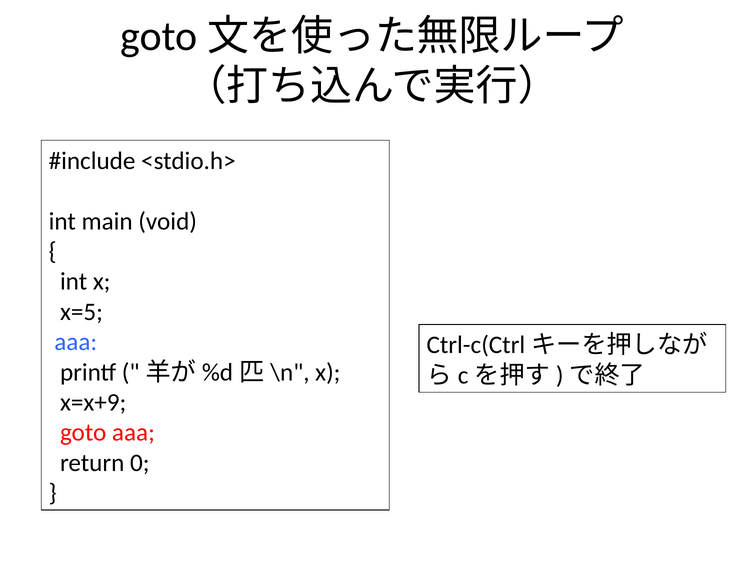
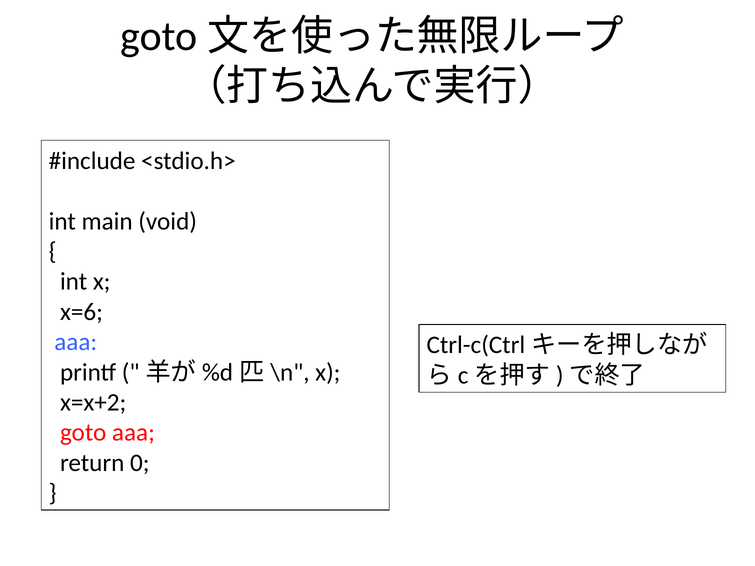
x=5: x=5 -> x=6 (81, 312)
x=x+9: x=x+9 -> x=x+2 (93, 403)
